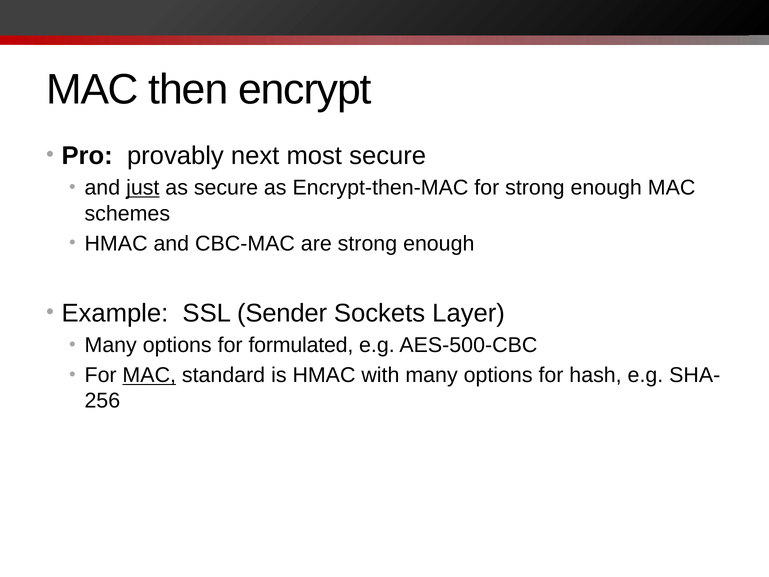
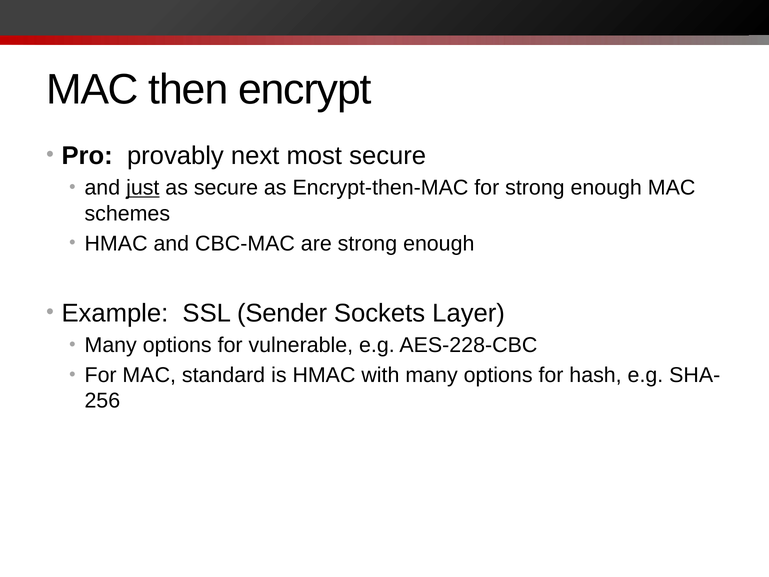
formulated: formulated -> vulnerable (301, 345)
AES-500-CBC: AES-500-CBC -> AES-228-CBC (468, 345)
MAC underline: present -> none (149, 375)
